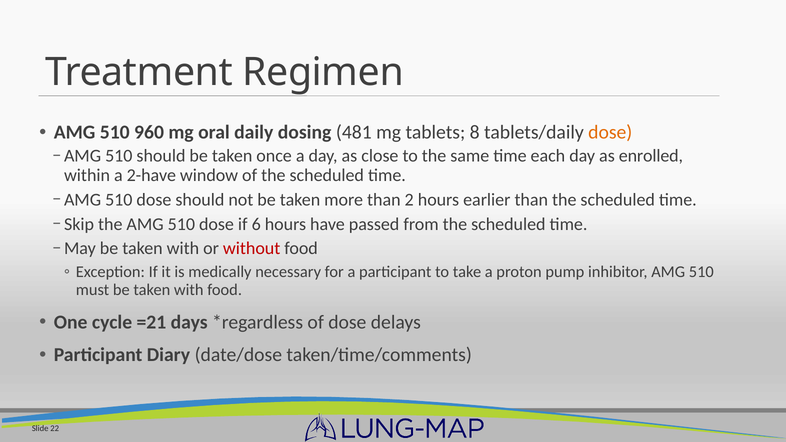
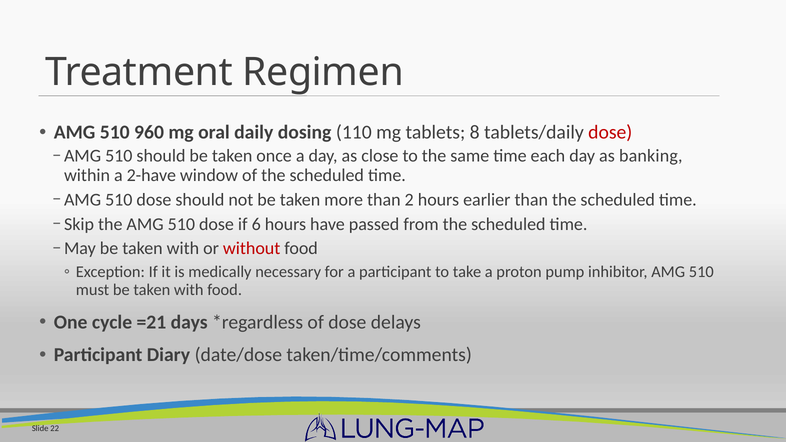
481: 481 -> 110 (354, 132)
dose colour: orange -> red (610, 132)
enrolled: enrolled -> banking (651, 156)
